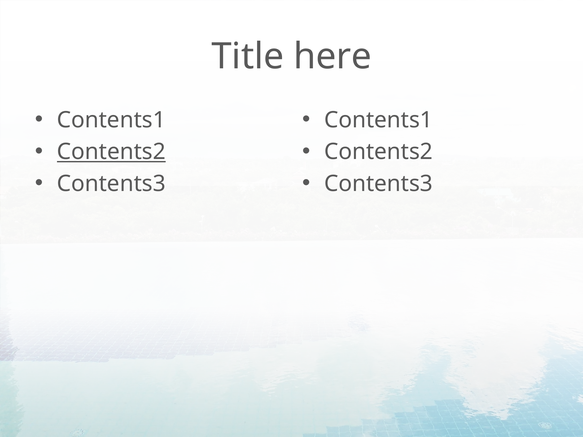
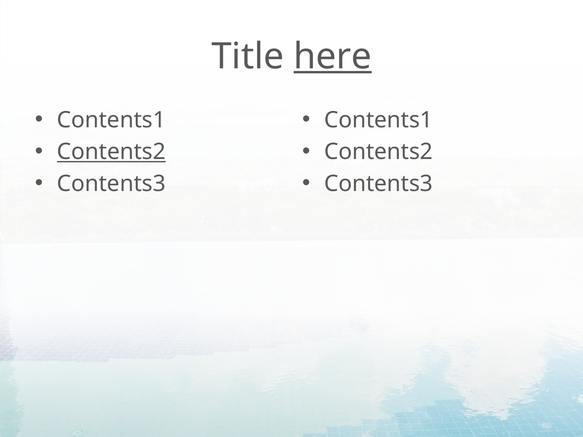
here underline: none -> present (333, 56)
